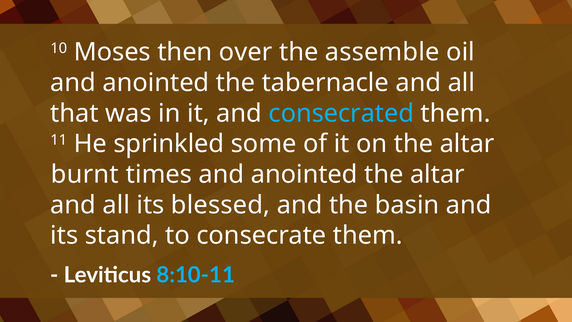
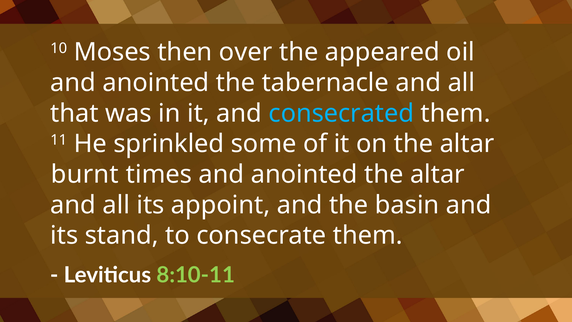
assemble: assemble -> appeared (382, 52)
blessed: blessed -> appoint (221, 205)
8:10-11 colour: light blue -> light green (196, 275)
